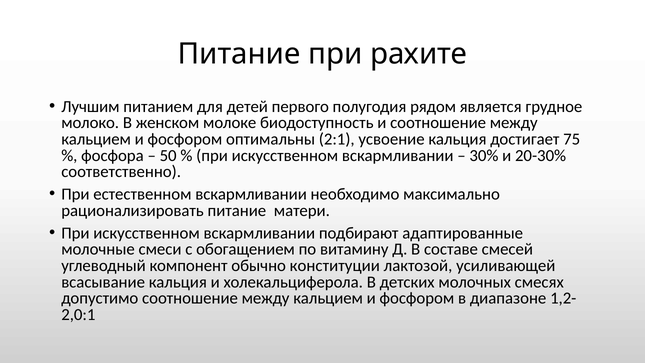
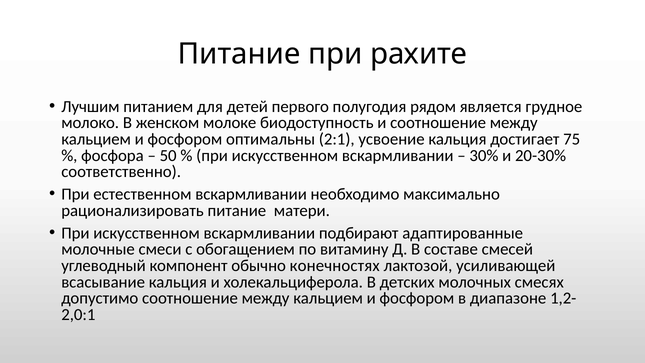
конституции: конституции -> конечностях (335, 265)
